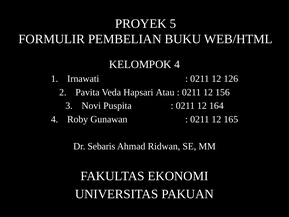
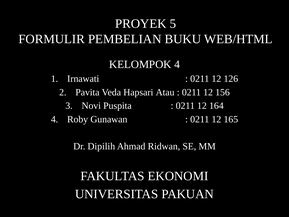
Sebaris: Sebaris -> Dipilih (101, 146)
